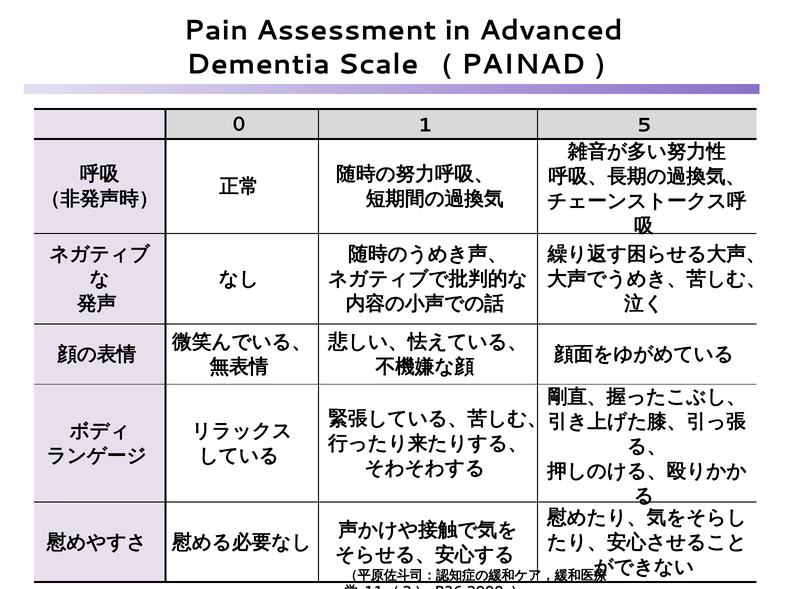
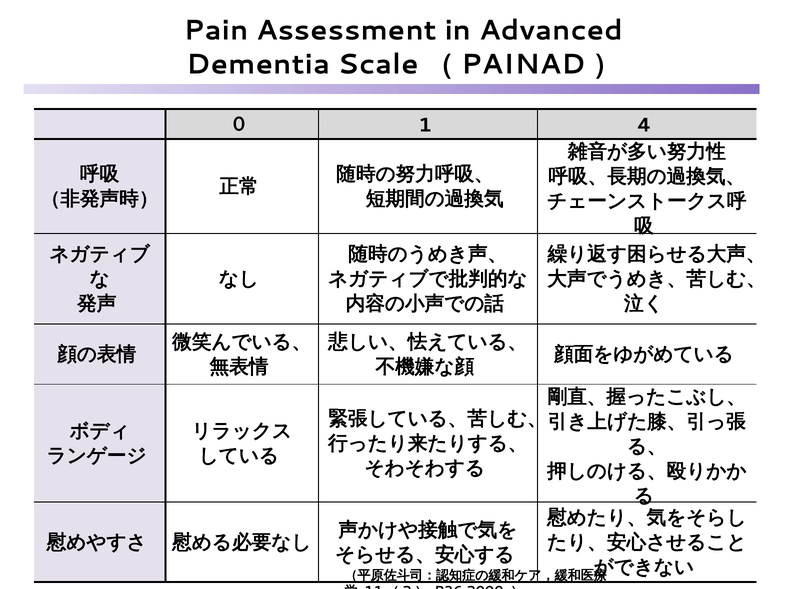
5: 5 -> 4 (644, 125)
